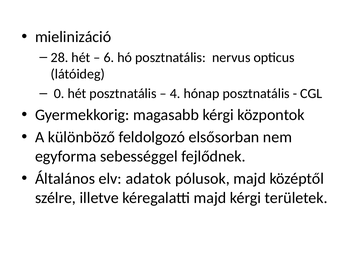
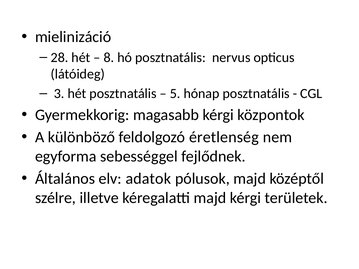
6: 6 -> 8 (109, 57)
0: 0 -> 3 (59, 94)
4: 4 -> 5 (175, 94)
elsősorban: elsősorban -> éretlenség (224, 137)
